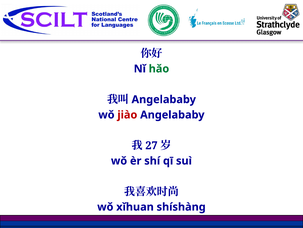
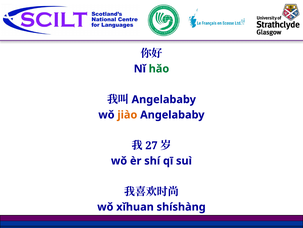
jiào colour: red -> orange (127, 114)
